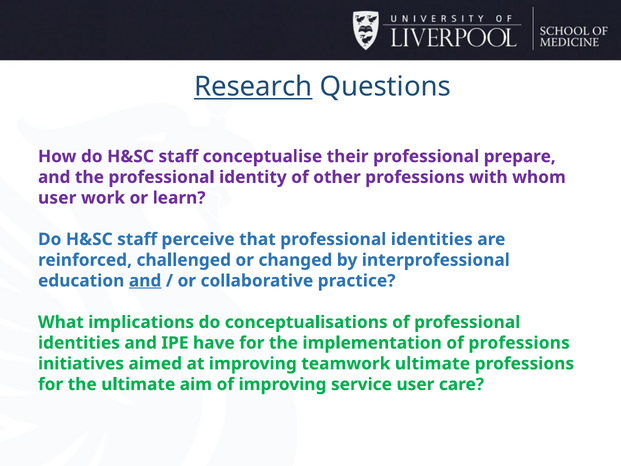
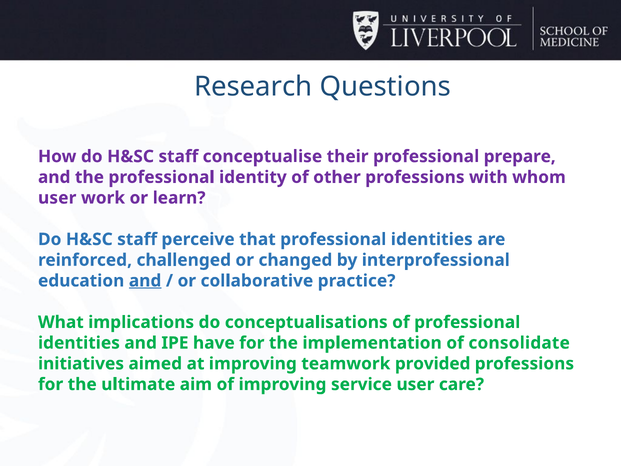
Research underline: present -> none (253, 87)
of professions: professions -> consolidate (519, 343)
teamwork ultimate: ultimate -> provided (433, 363)
